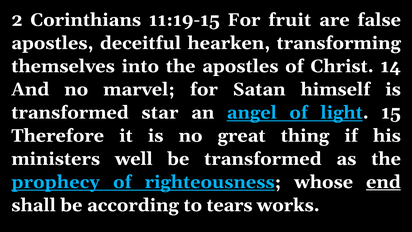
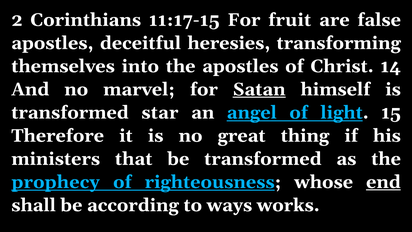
11:19-15: 11:19-15 -> 11:17-15 (184, 20)
hearken: hearken -> heresies (229, 43)
Satan underline: none -> present (259, 89)
well: well -> that (134, 159)
tears: tears -> ways (229, 205)
